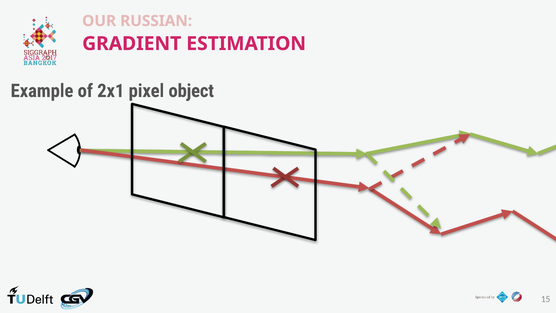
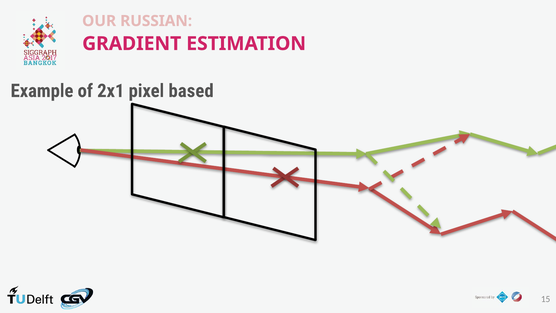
object: object -> based (191, 91)
